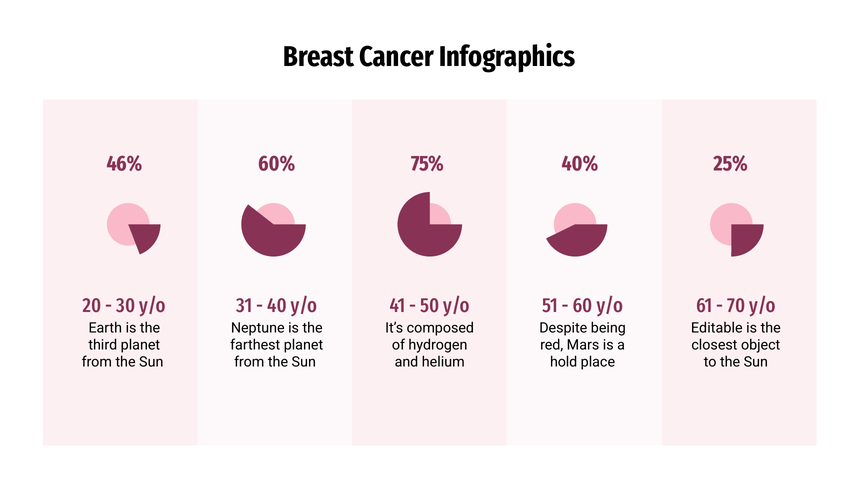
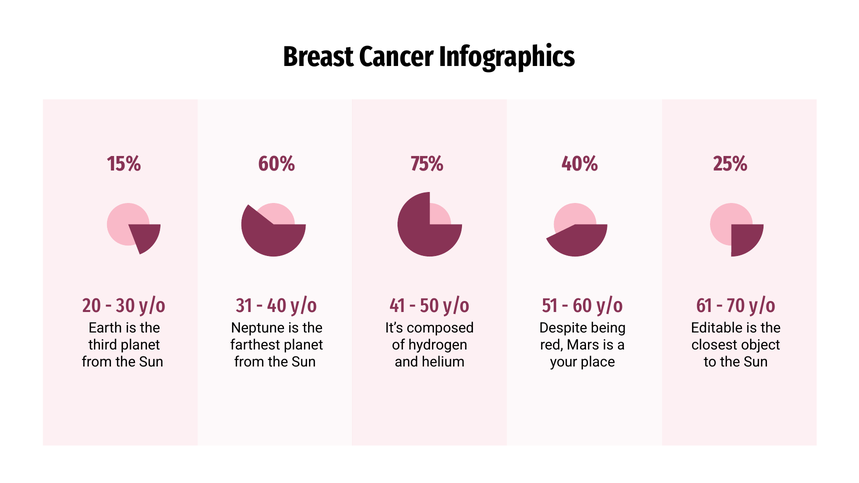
46%: 46% -> 15% (124, 164)
hold: hold -> your (564, 362)
